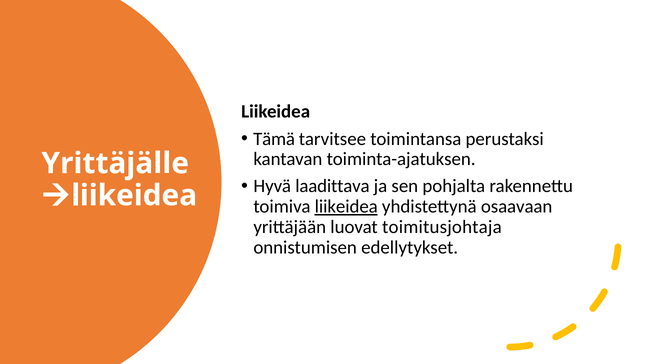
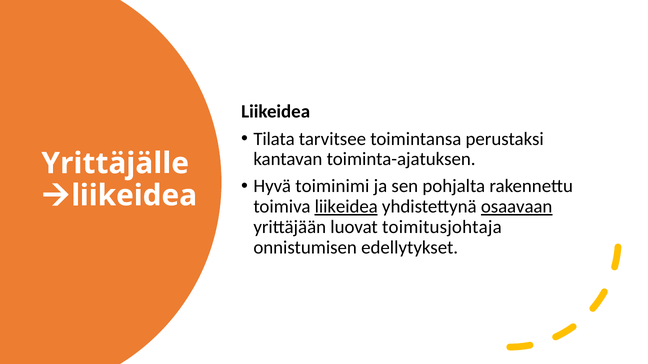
Tämä: Tämä -> Tilata (274, 139)
laadittava: laadittava -> toiminimi (332, 186)
osaavaan underline: none -> present (517, 207)
